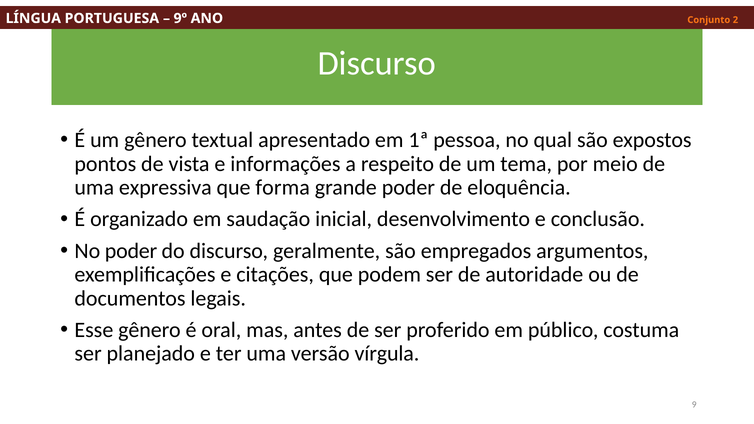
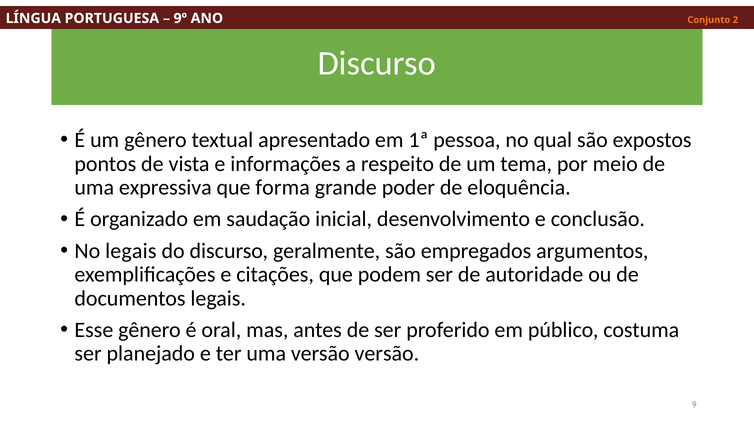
No poder: poder -> legais (131, 251)
versão vírgula: vírgula -> versão (387, 354)
